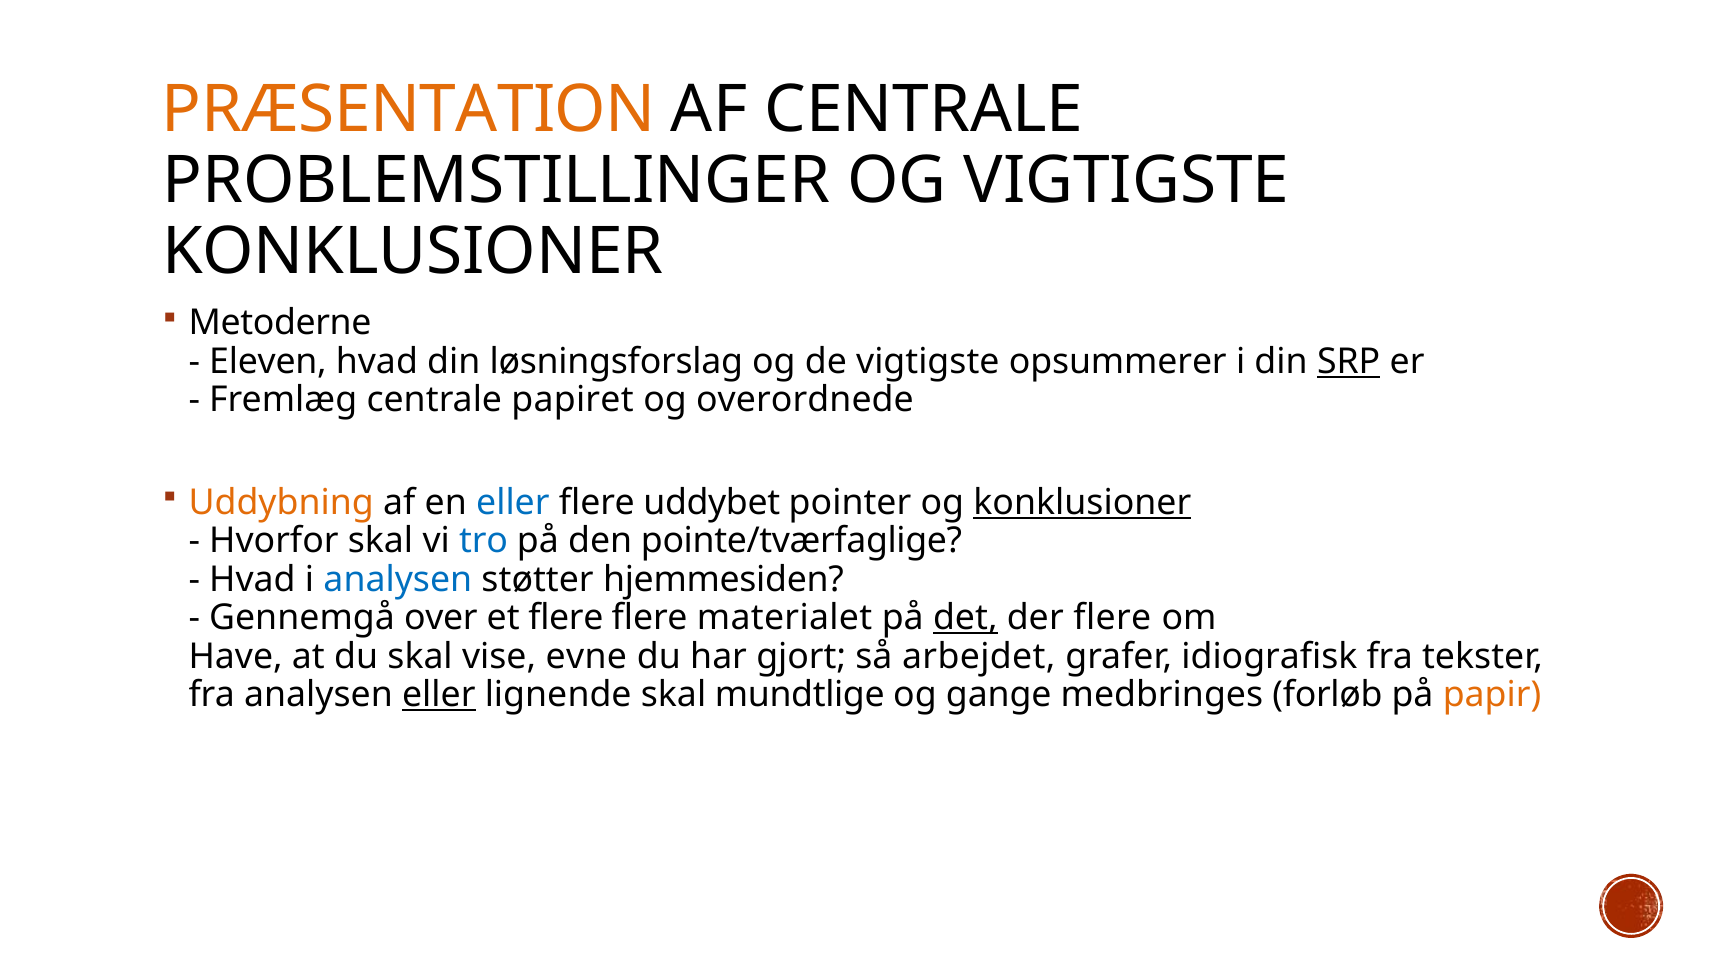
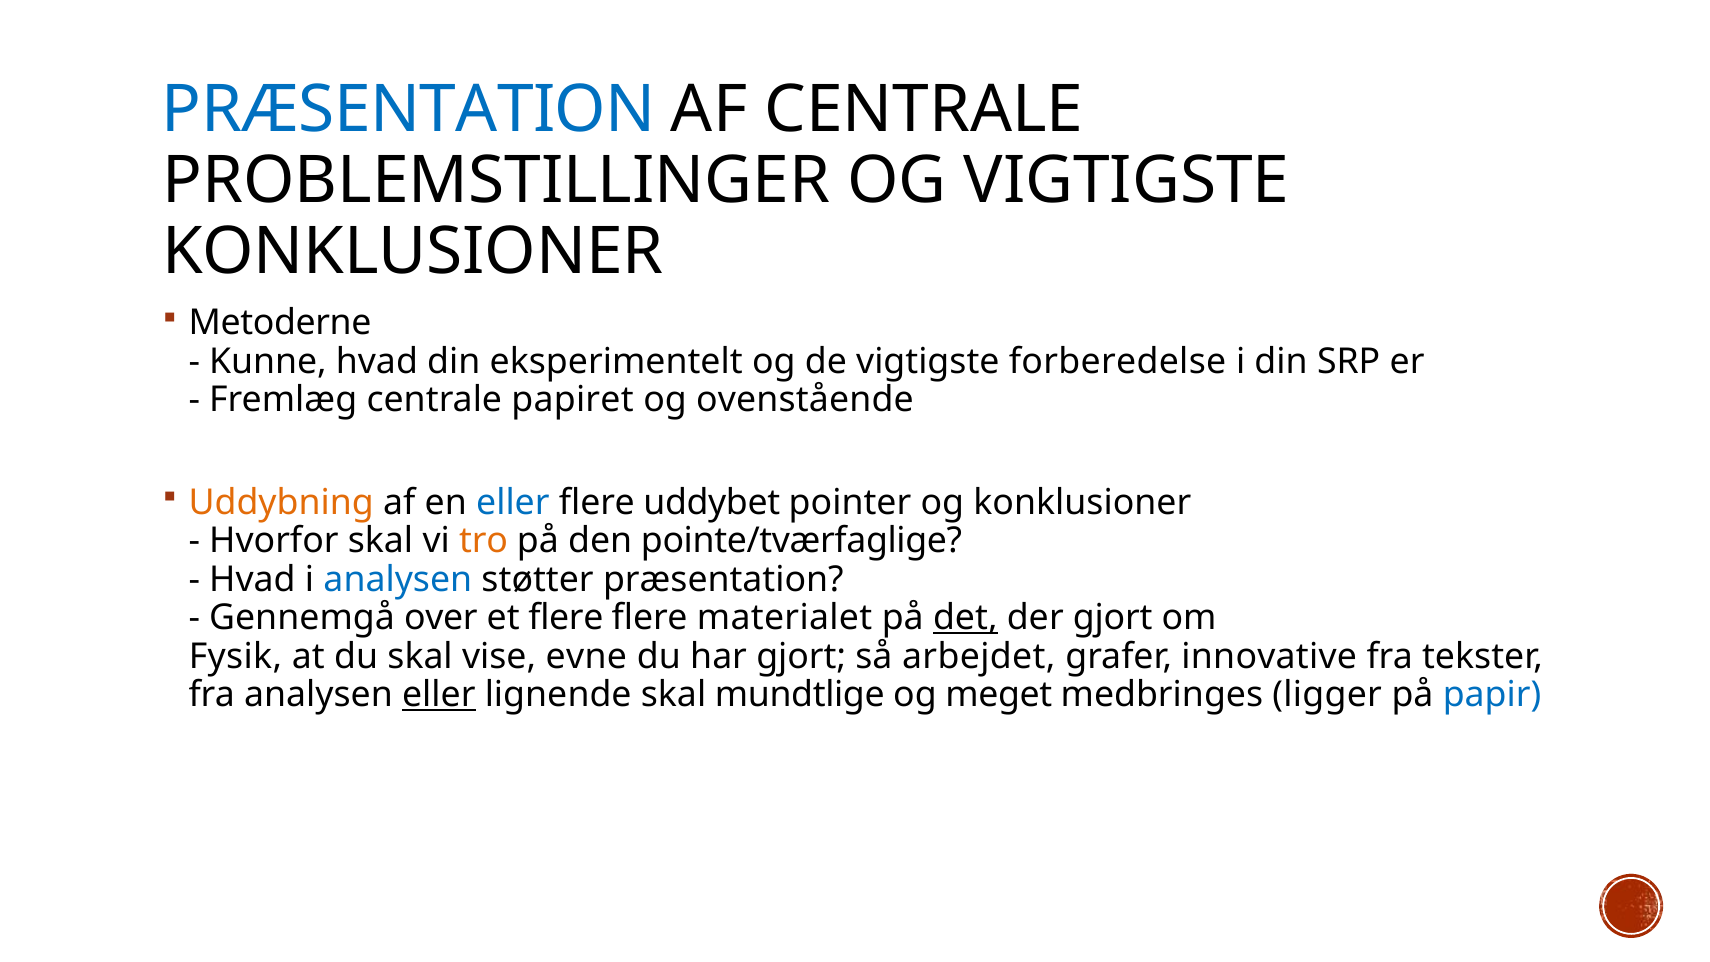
PRÆSENTATION colour: orange -> blue (409, 110)
Eleven: Eleven -> Kunne (268, 361)
løsningsforslag: løsningsforslag -> eksperimentelt (616, 361)
opsummerer: opsummerer -> forberedelse (1118, 361)
SRP underline: present -> none (1349, 361)
overordnede: overordnede -> ovenstående (805, 400)
konklusioner underline: present -> none (1082, 503)
tro colour: blue -> orange (483, 541)
støtter hjemmesiden: hjemmesiden -> præsentation (723, 579)
der flere: flere -> gjort (1113, 618)
Have: Have -> Fysik (235, 656)
idiografisk: idiografisk -> innovative (1269, 656)
gange: gange -> meget (999, 695)
forløb: forløb -> ligger (1327, 695)
papir colour: orange -> blue (1492, 695)
